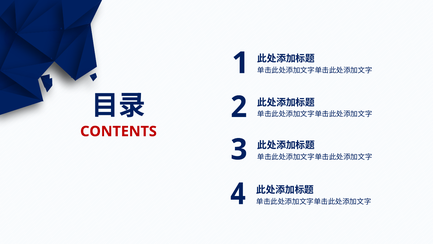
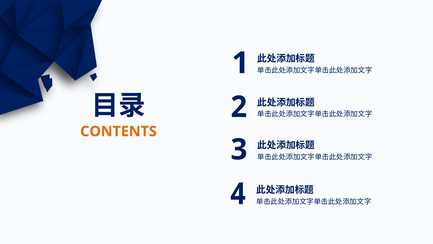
CONTENTS colour: red -> orange (118, 131)
